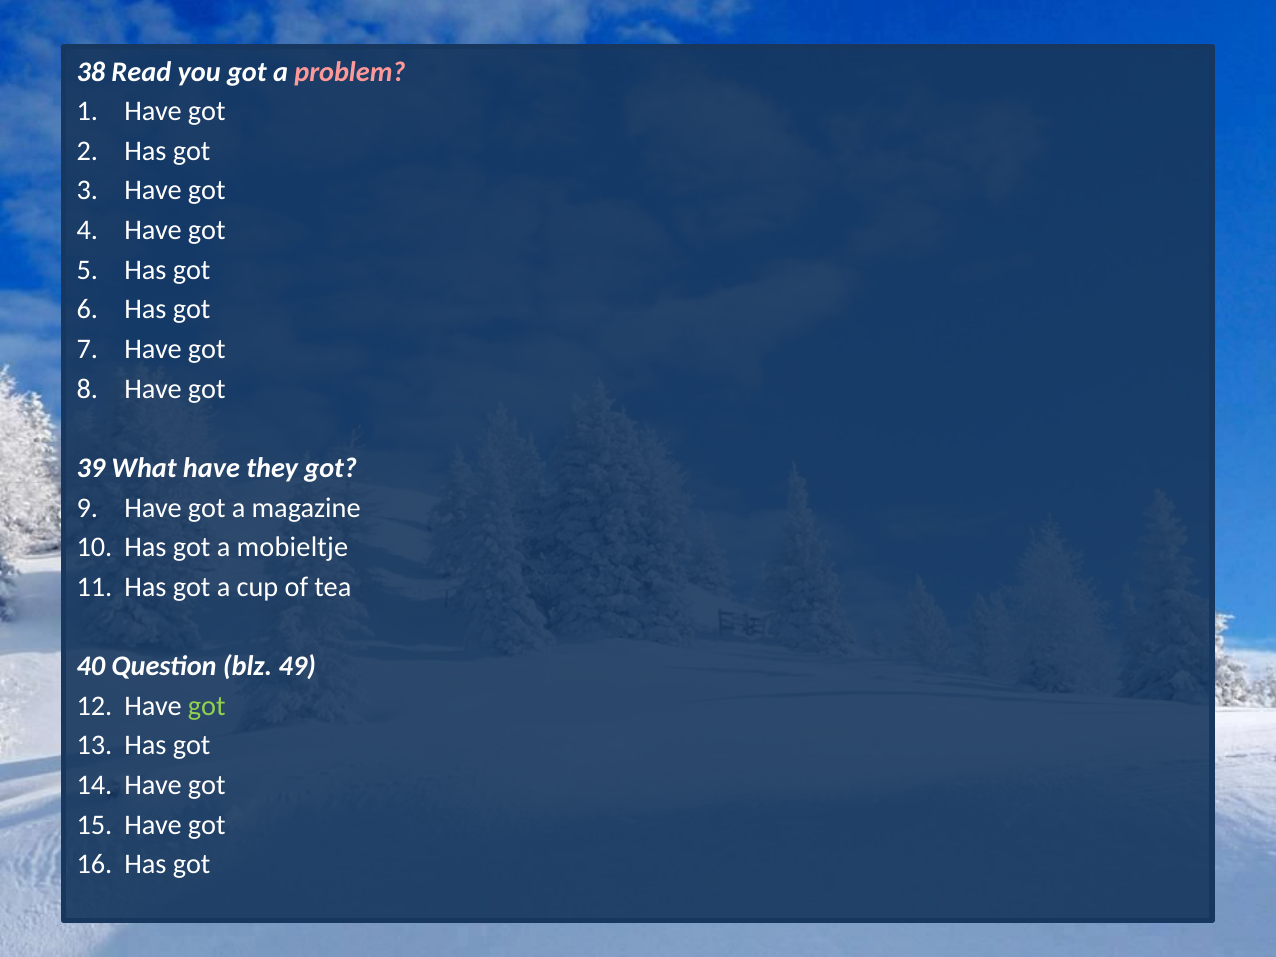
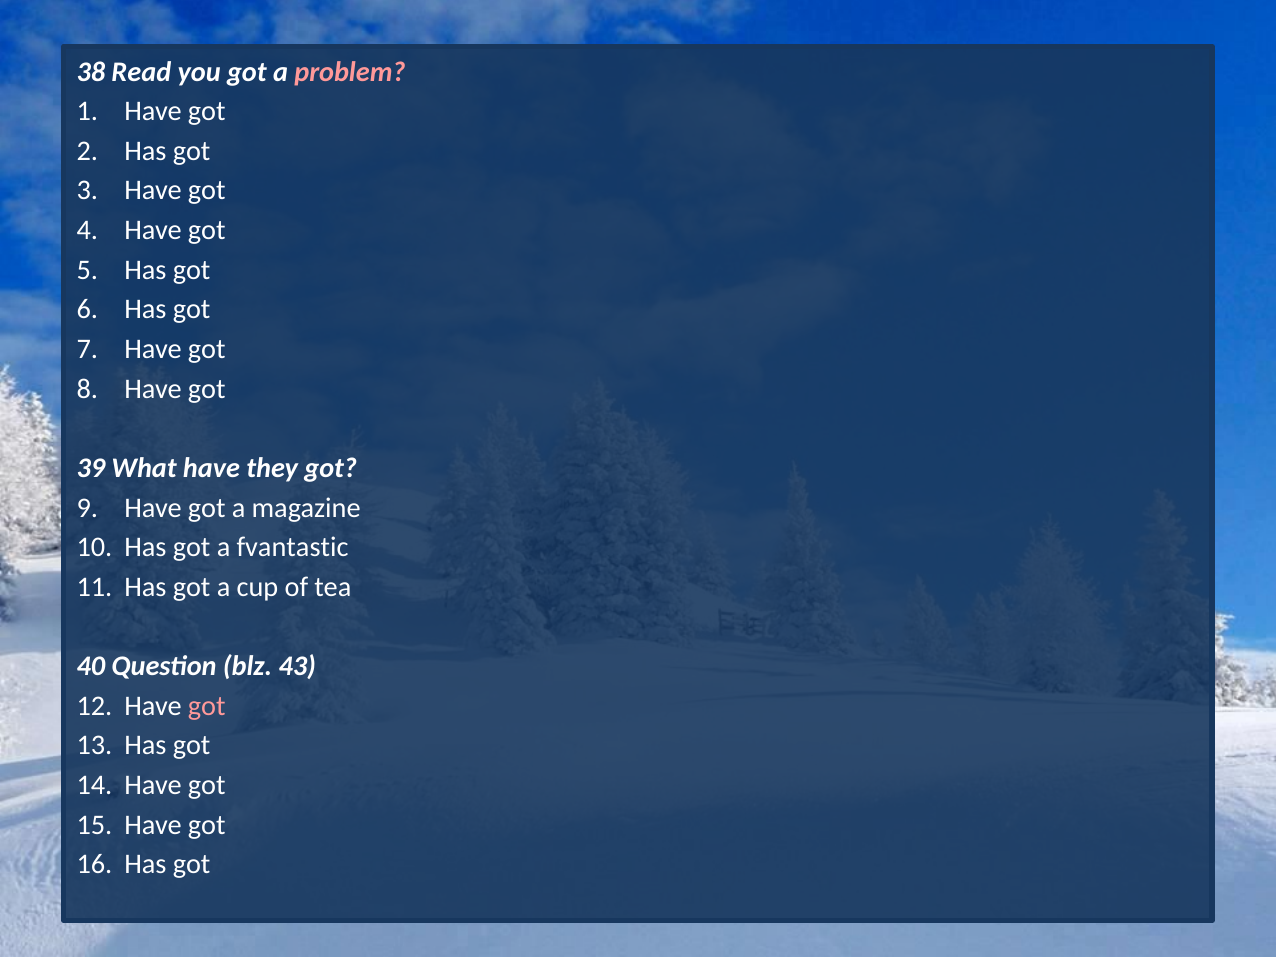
mobieltje: mobieltje -> fvantastic (293, 547)
49: 49 -> 43 (297, 666)
got colour: light green -> pink (207, 706)
